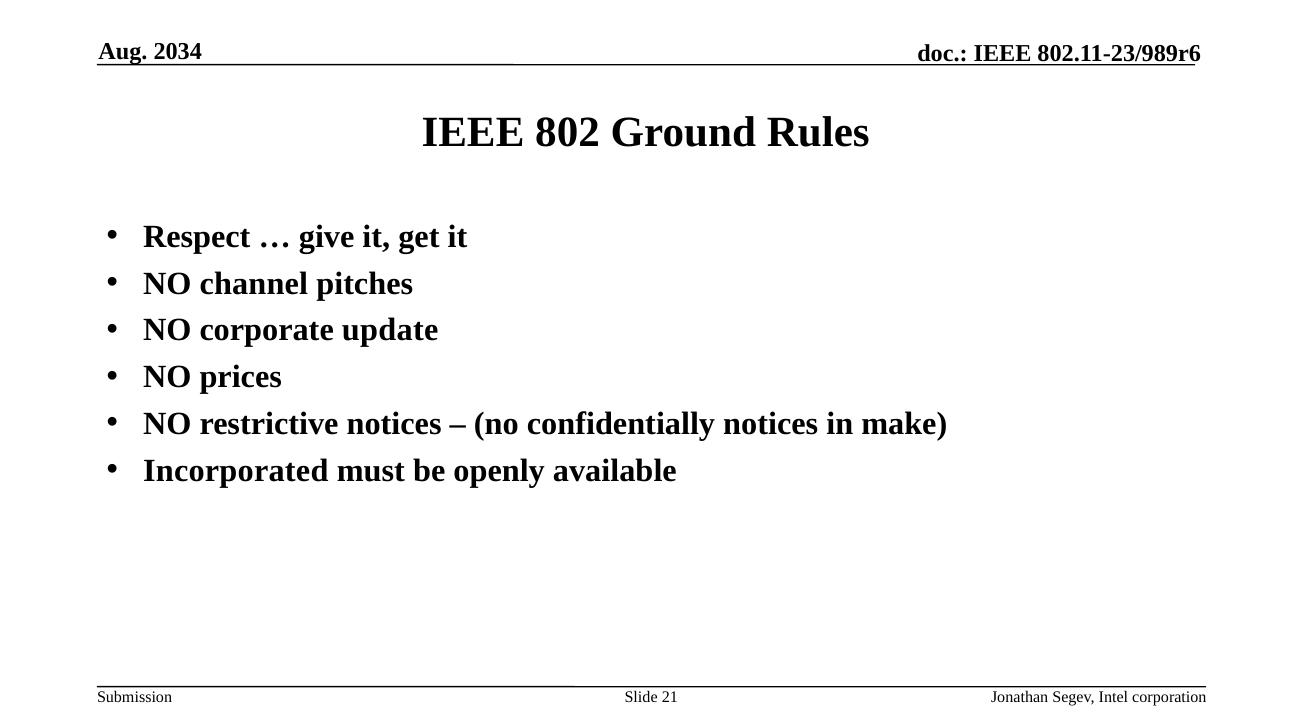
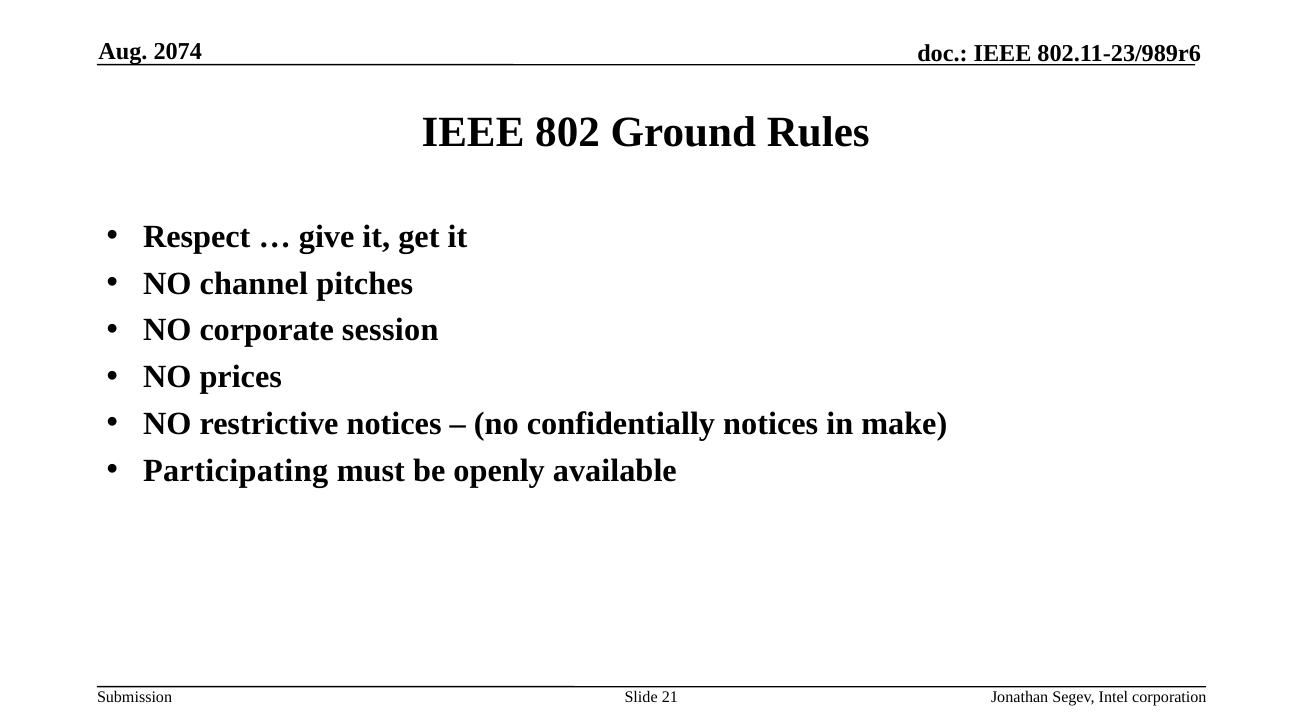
2034: 2034 -> 2074 (178, 51)
update: update -> session (390, 330)
Incorporated: Incorporated -> Participating (236, 471)
